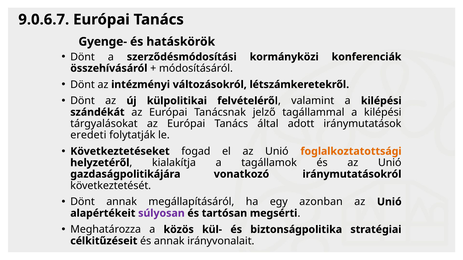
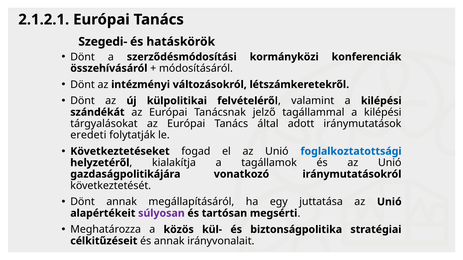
9.0.6.7: 9.0.6.7 -> 2.1.2.1 (44, 20)
Gyenge-: Gyenge- -> Szegedi- (103, 42)
foglalkoztatottsági colour: orange -> blue (351, 152)
azonban: azonban -> juttatása (321, 202)
